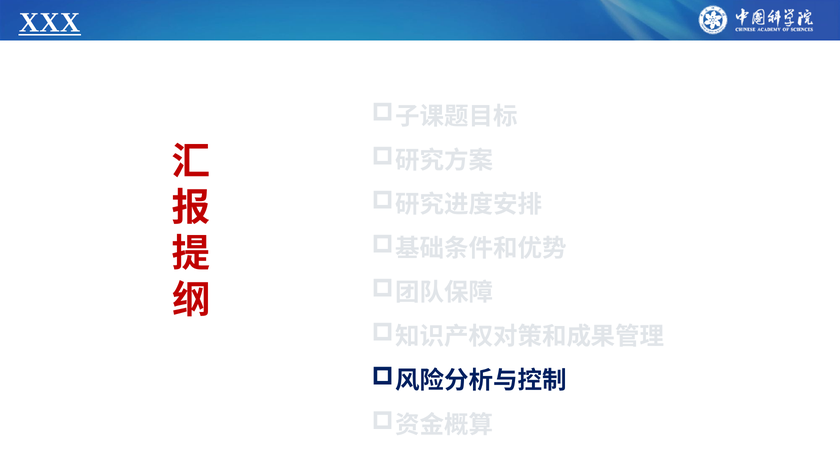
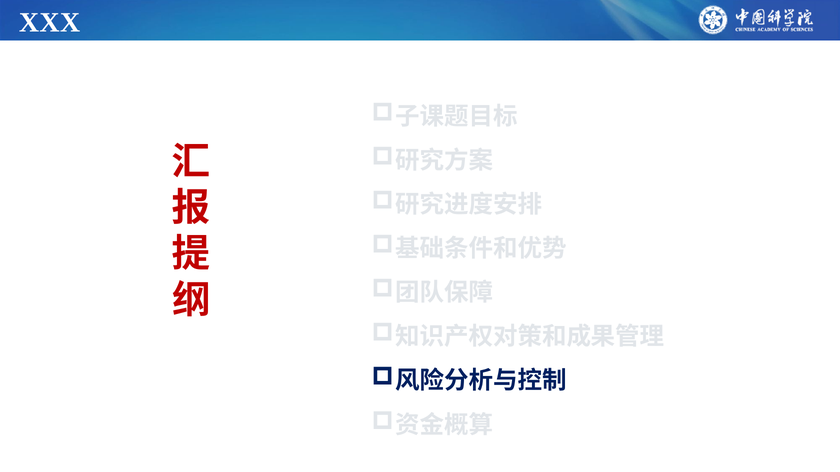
XXX underline: present -> none (50, 23)
